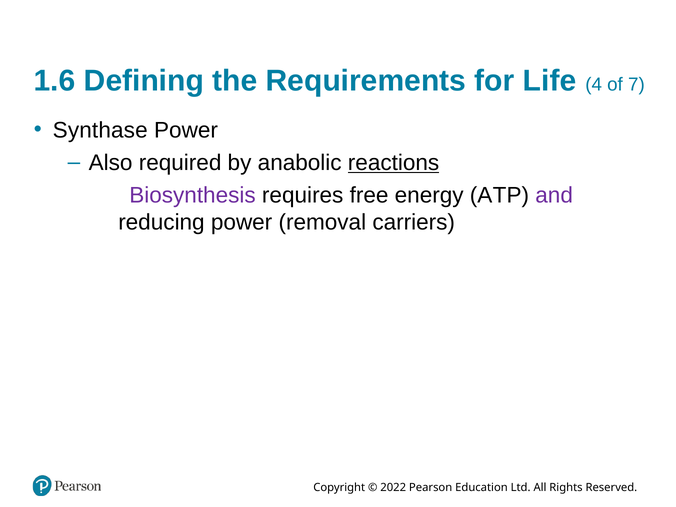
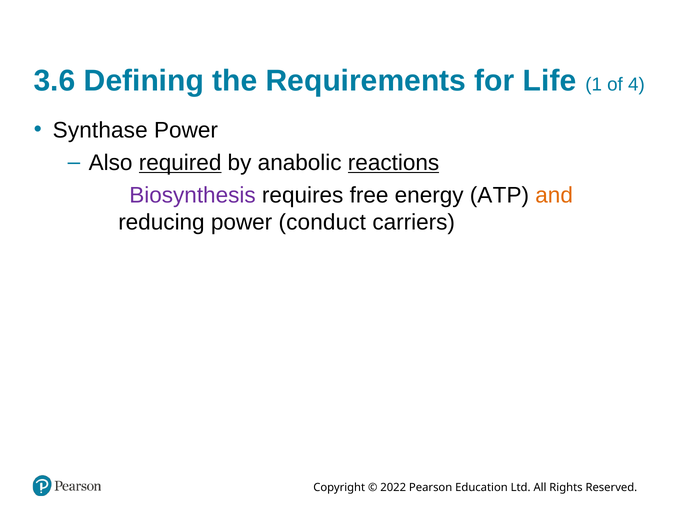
1.6: 1.6 -> 3.6 (55, 81)
4: 4 -> 1 (594, 85)
7: 7 -> 4 (636, 85)
required underline: none -> present (180, 163)
and colour: purple -> orange (554, 196)
removal: removal -> conduct (322, 223)
